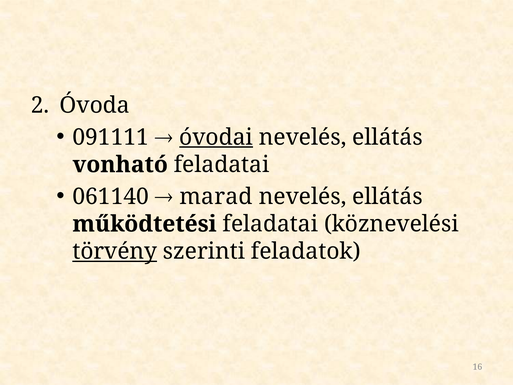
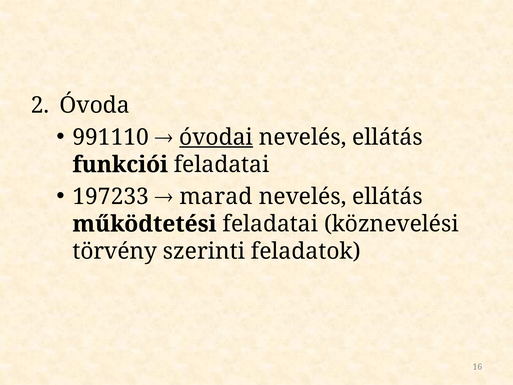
091111: 091111 -> 991110 (111, 137)
vonható: vonható -> funkciói (120, 165)
061140: 061140 -> 197233 (111, 196)
törvény underline: present -> none (115, 251)
